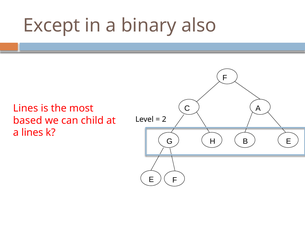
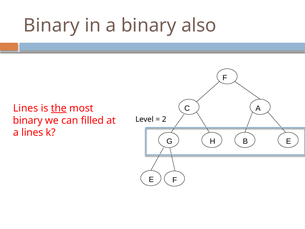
Except: Except -> Binary (52, 25)
the underline: none -> present (59, 108)
based: based -> binary (28, 120)
child: child -> filled (92, 120)
